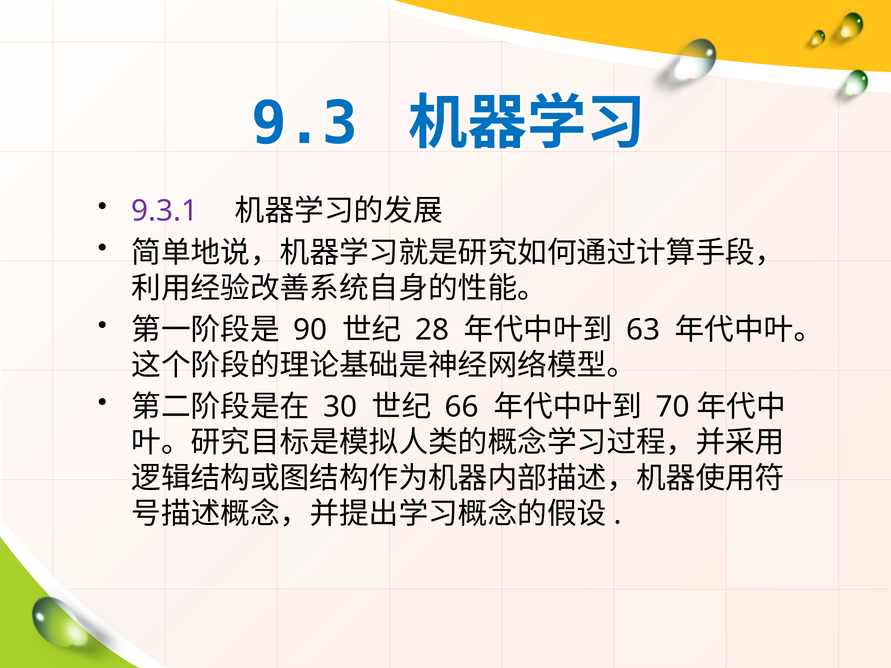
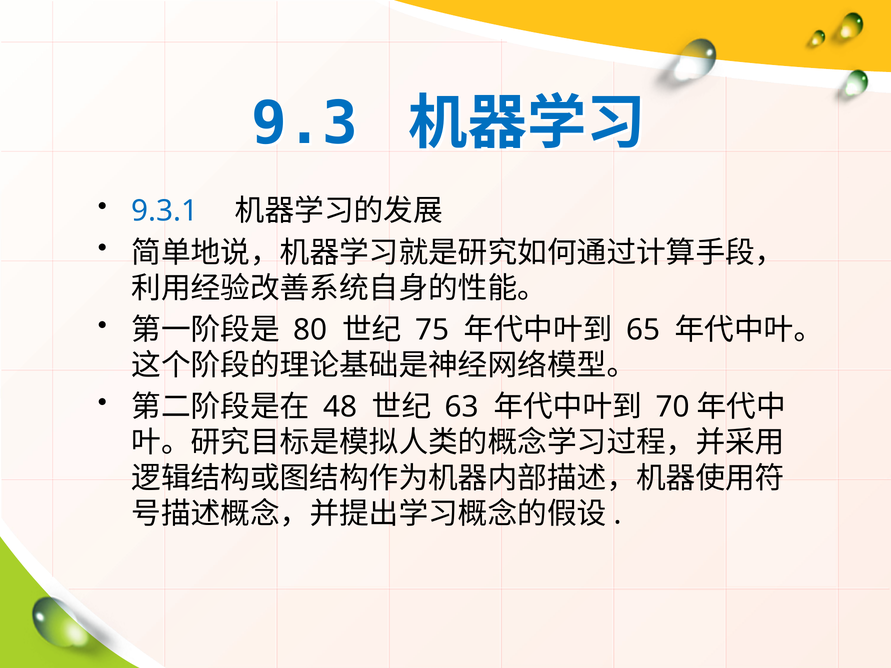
9.3.1 colour: purple -> blue (165, 211)
90: 90 -> 80 (310, 330)
28: 28 -> 75 (432, 330)
63: 63 -> 65 (643, 330)
30: 30 -> 48 (340, 407)
66: 66 -> 63 (462, 407)
